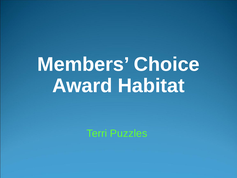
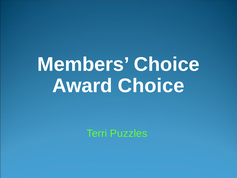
Award Habitat: Habitat -> Choice (151, 86)
